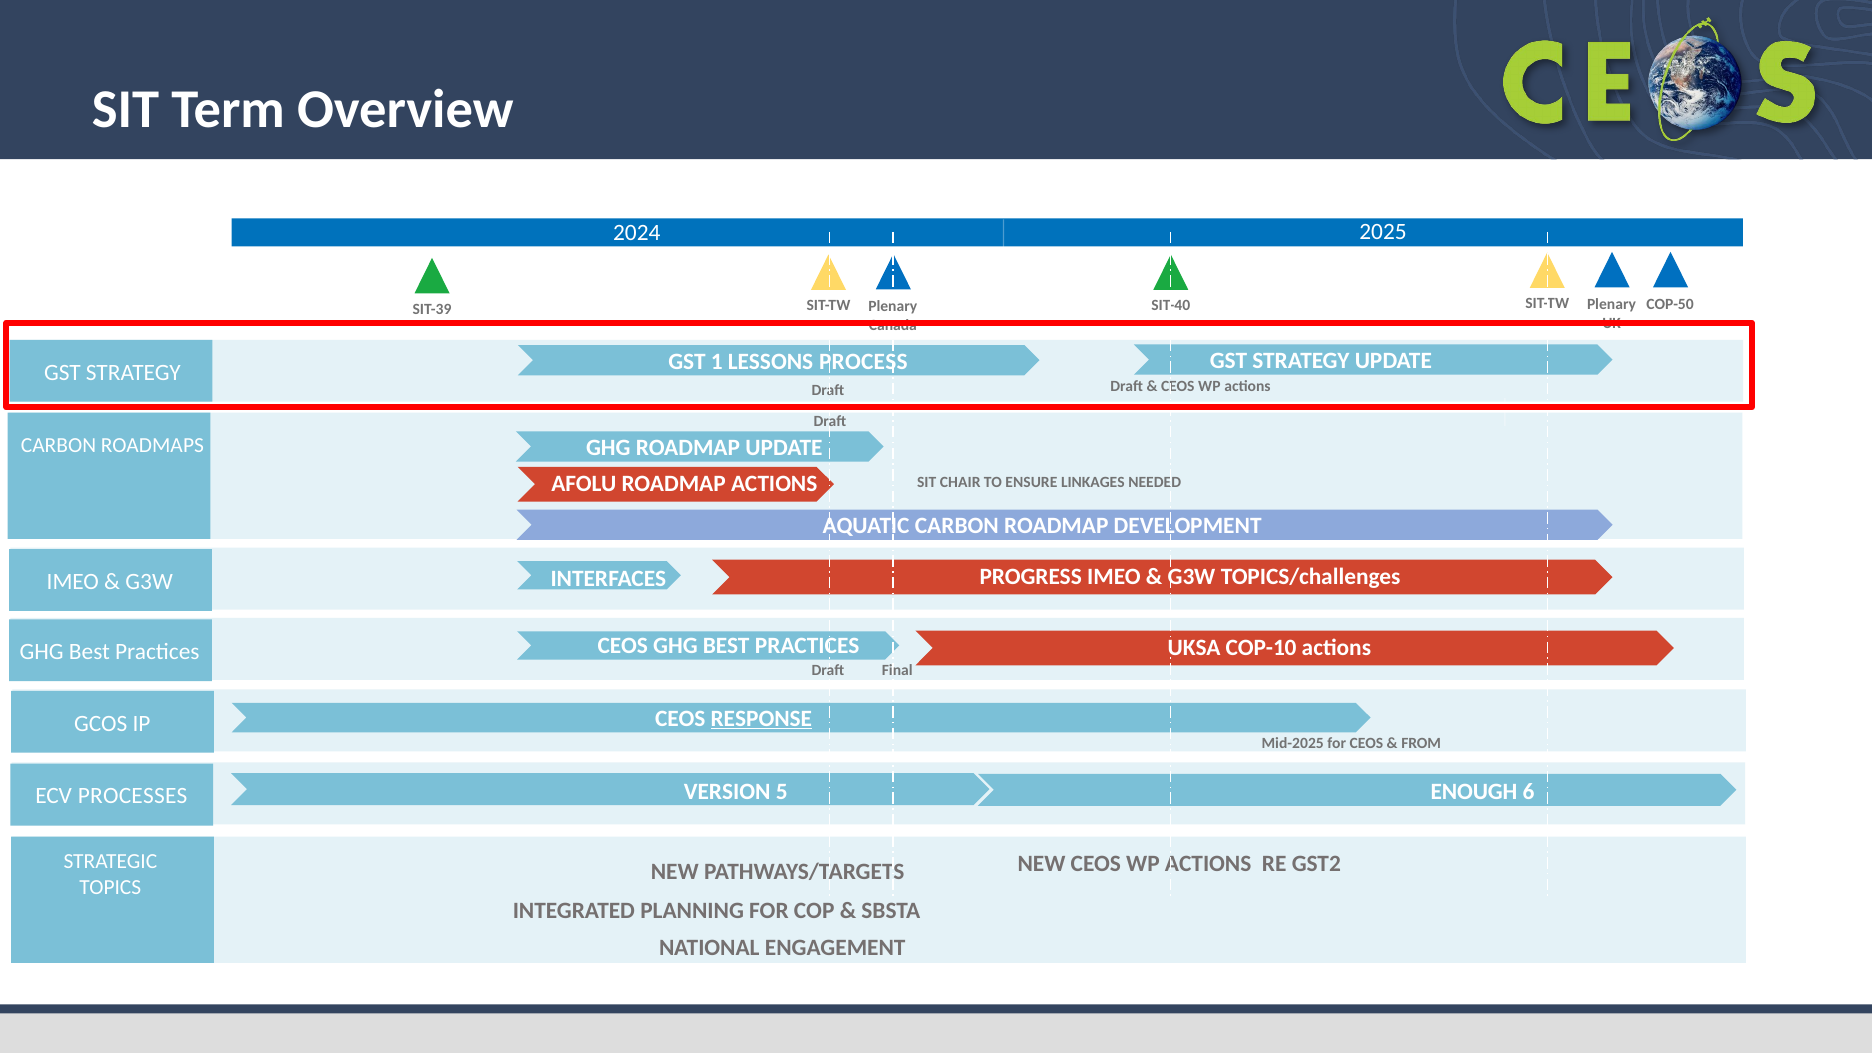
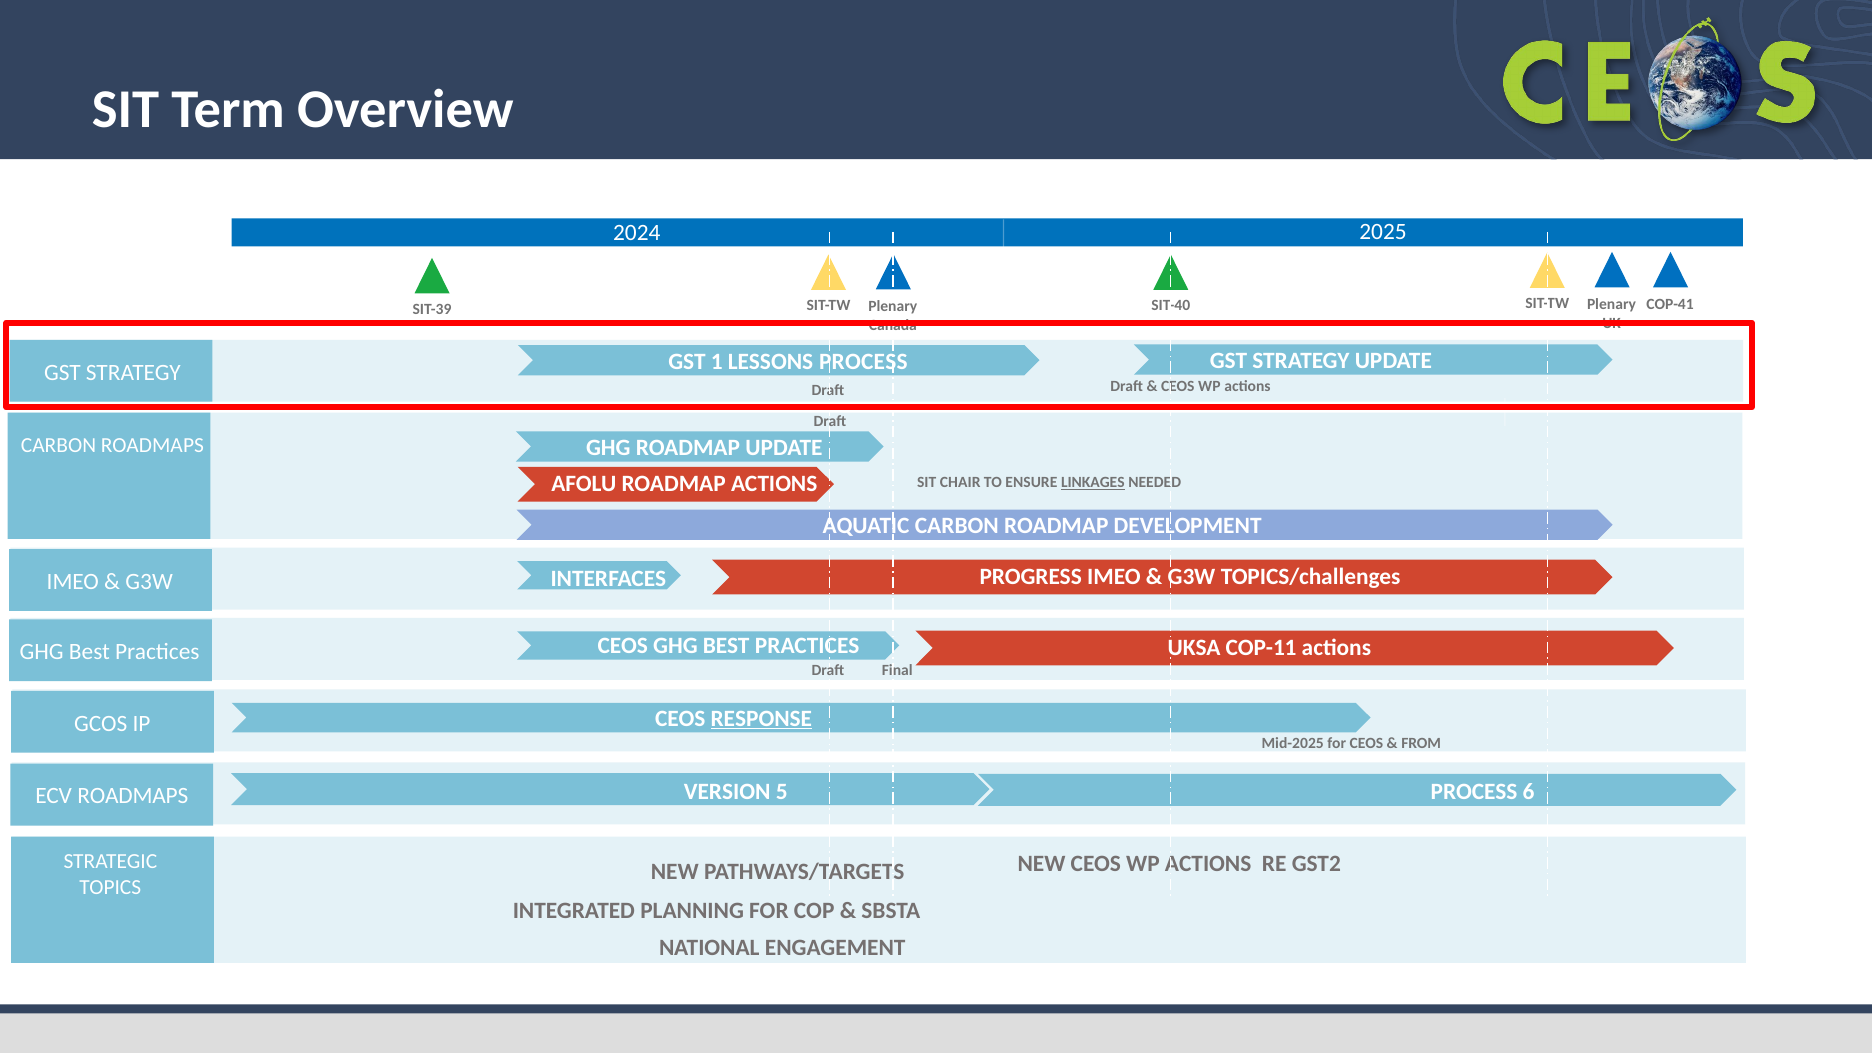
COP-50: COP-50 -> COP-41 (1670, 304)
LINKAGES underline: none -> present (1093, 482)
COP-10: COP-10 -> COP-11 (1261, 648)
ECV PROCESSES: PROCESSES -> ROADMAPS (133, 796)
5 ENOUGH: ENOUGH -> PROCESS (1474, 792)
